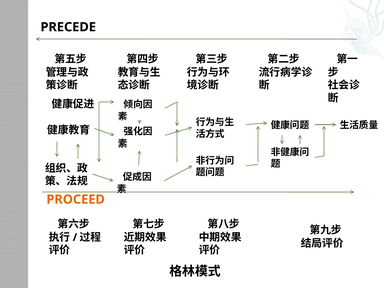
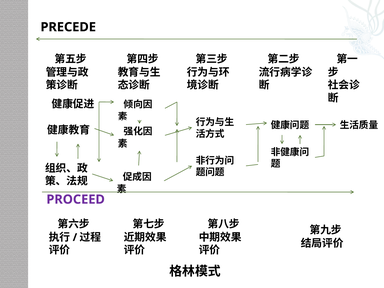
PROCEED colour: orange -> purple (76, 199)
